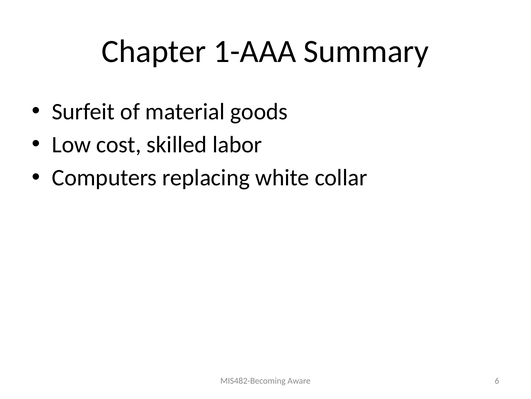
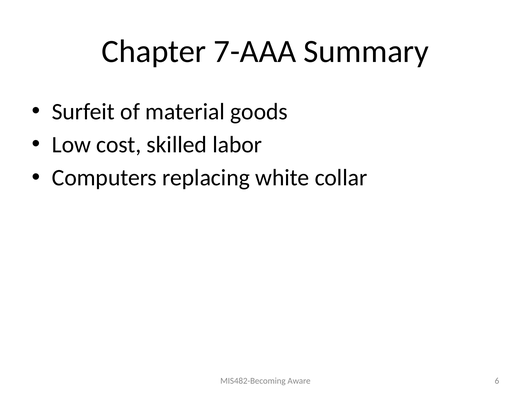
1-AAA: 1-AAA -> 7-AAA (255, 51)
